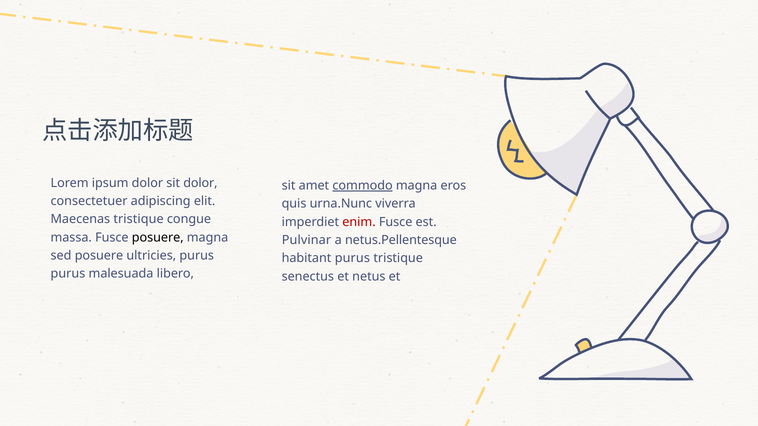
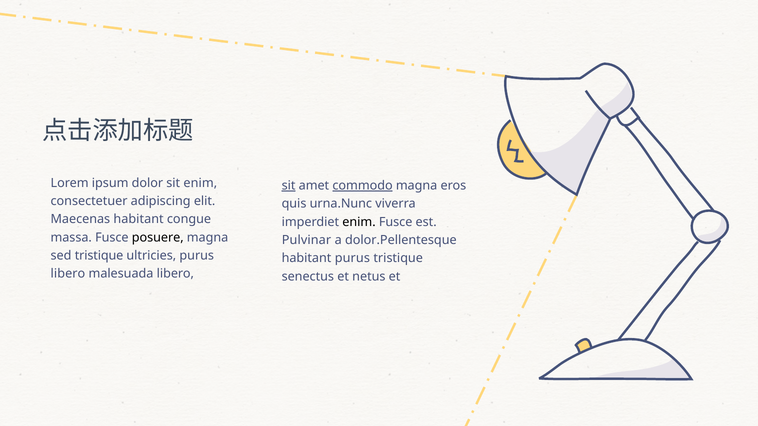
sit dolor: dolor -> enim (200, 183)
sit underline: none -> present (289, 186)
Maecenas tristique: tristique -> habitant (139, 220)
enim colour: red -> black (359, 222)
netus.Pellentesque: netus.Pellentesque -> dolor.Pellentesque (401, 240)
sed posuere: posuere -> tristique (99, 256)
purus: purus -> libero (68, 274)
